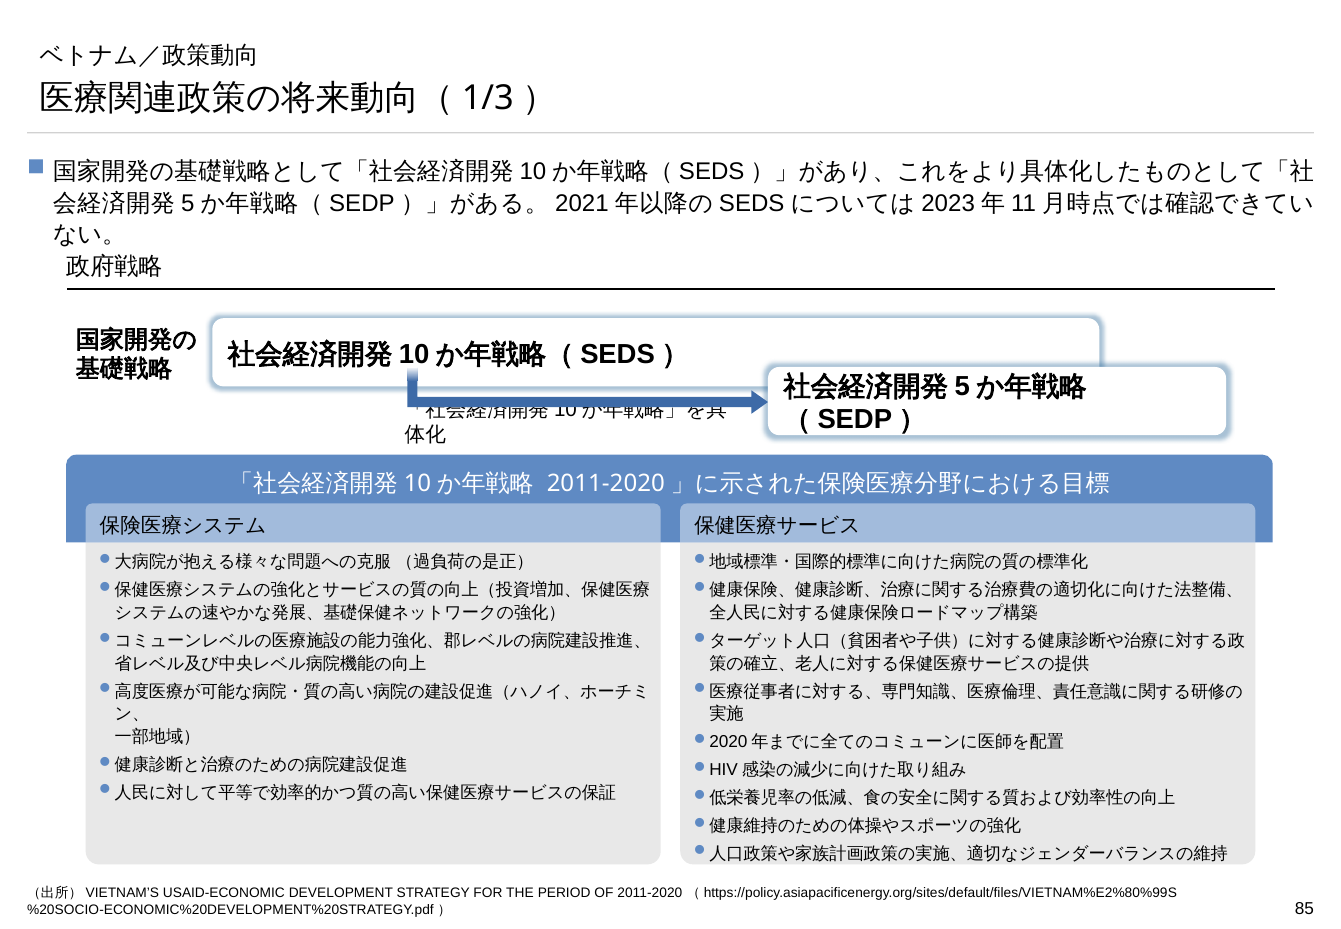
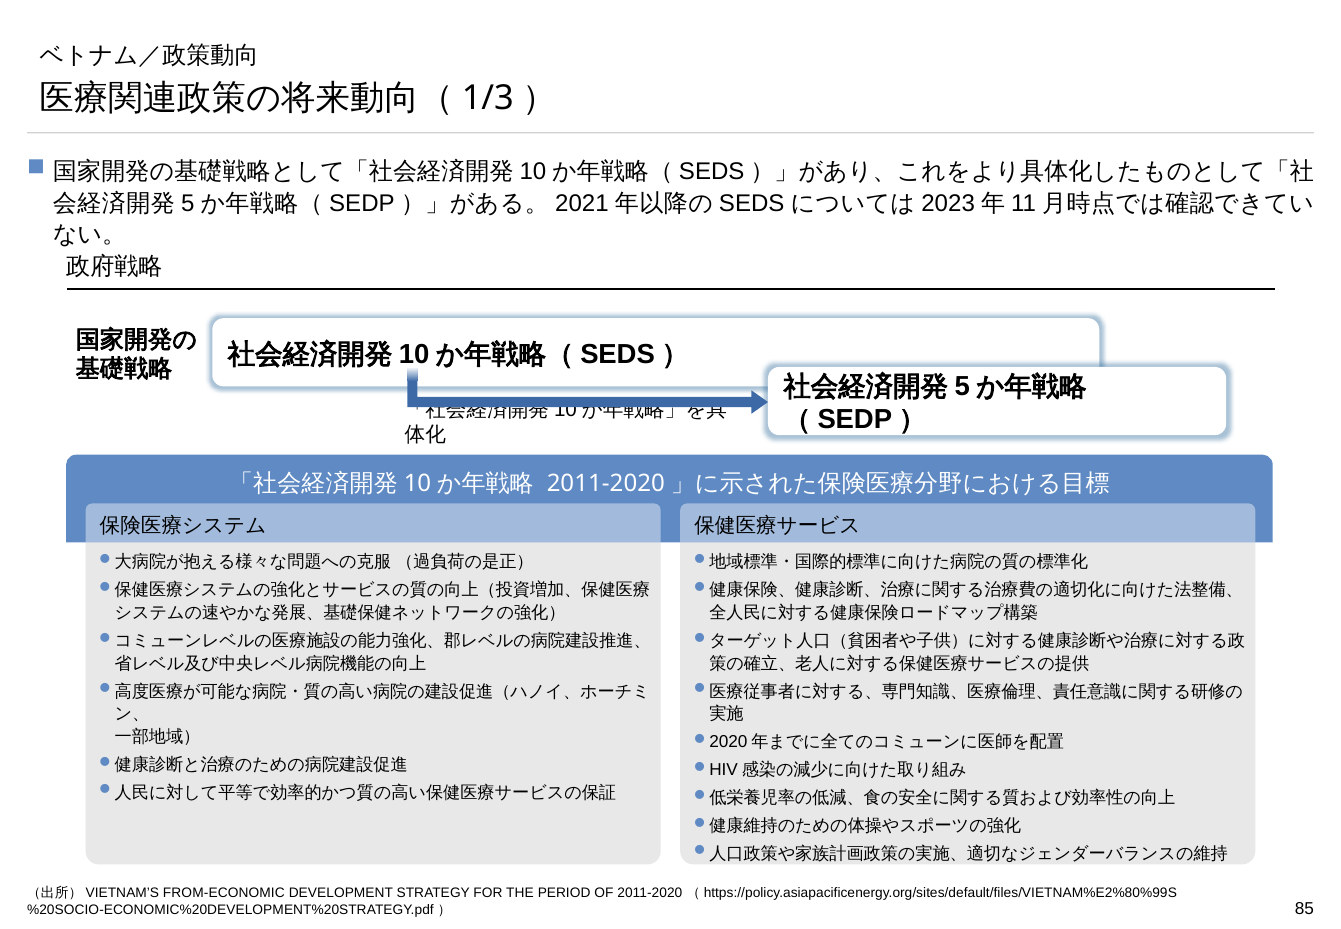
USAID-ECONOMIC: USAID-ECONOMIC -> FROM-ECONOMIC (224, 893)
